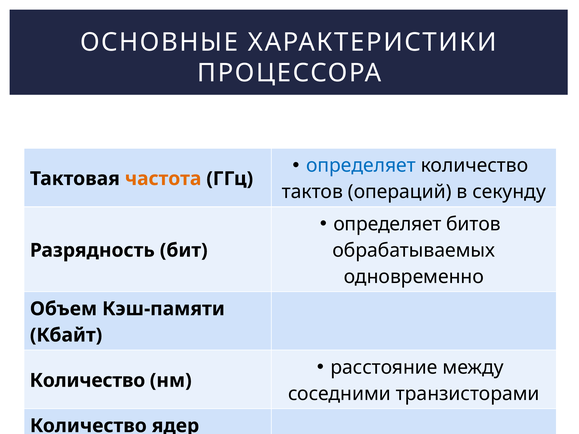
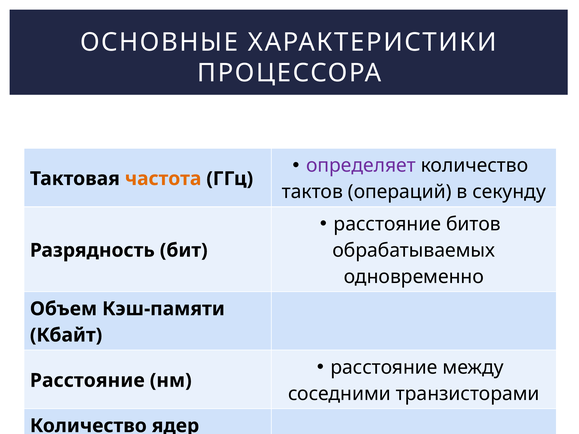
определяет colour: blue -> purple (361, 166)
определяет: определяет -> расстояние (387, 224)
Количество: Количество -> Расстояние (87, 381)
